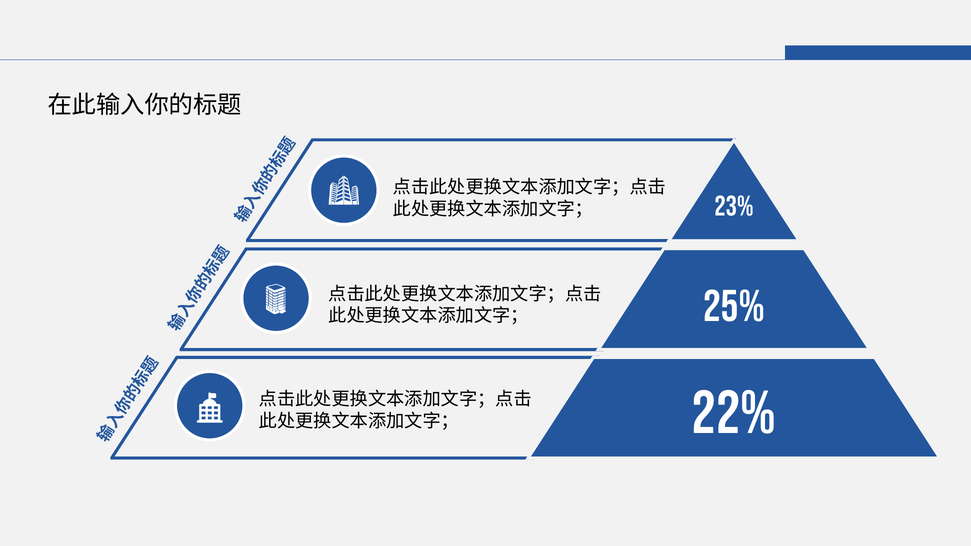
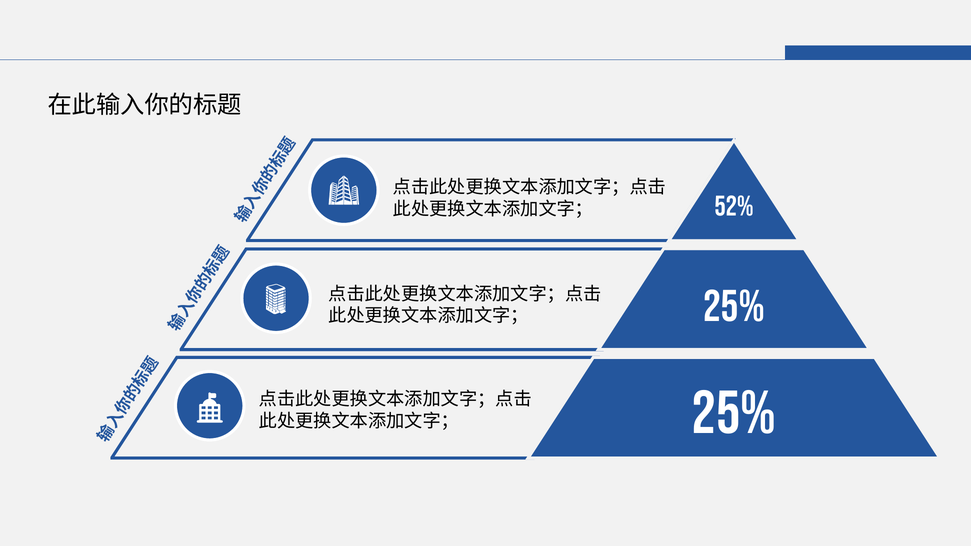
23%: 23% -> 52% (734, 206)
22%: 22% -> 25% (734, 413)
